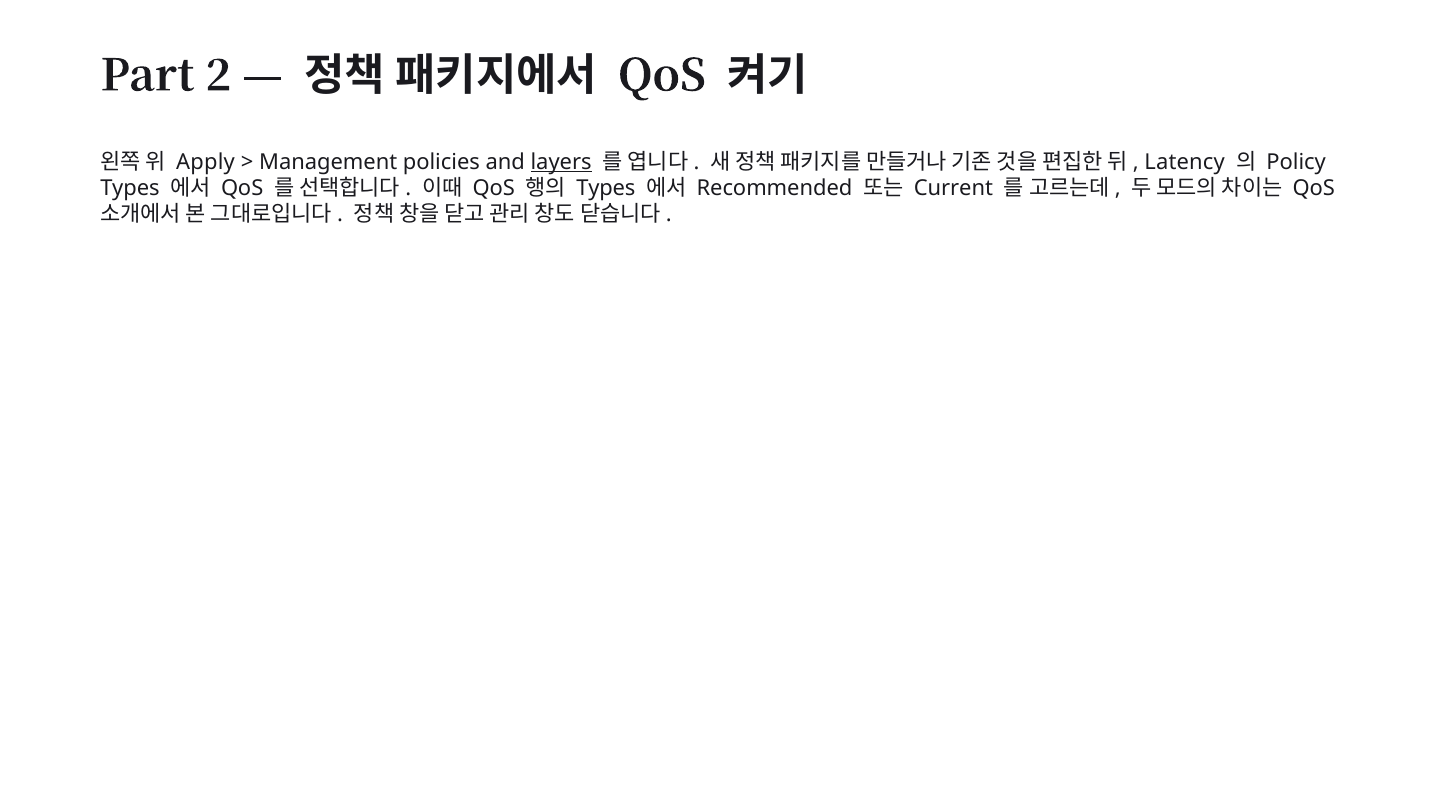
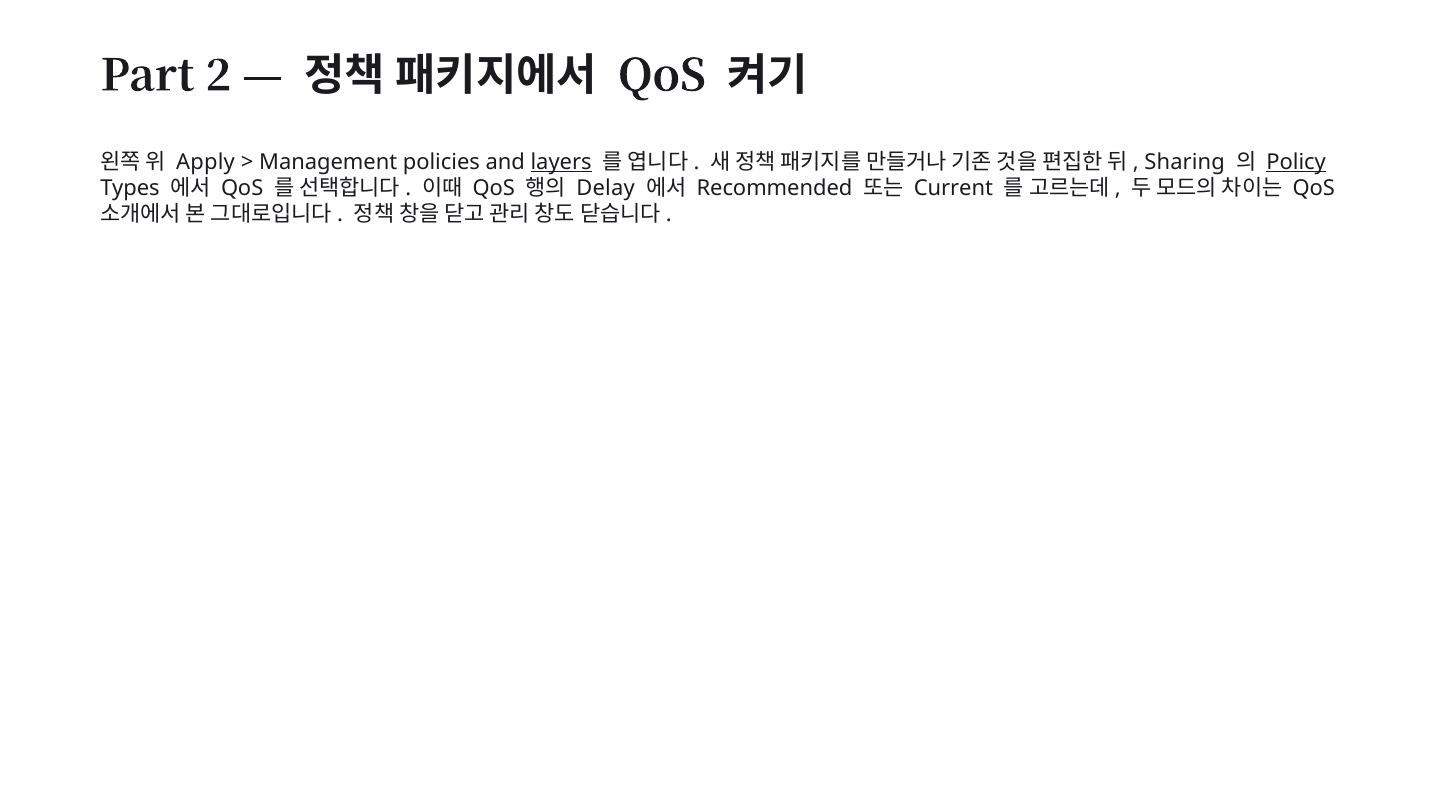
Latency: Latency -> Sharing (1185, 162)
Policy underline: none -> present (1296, 162)
Types: Types -> Delay (606, 188)
